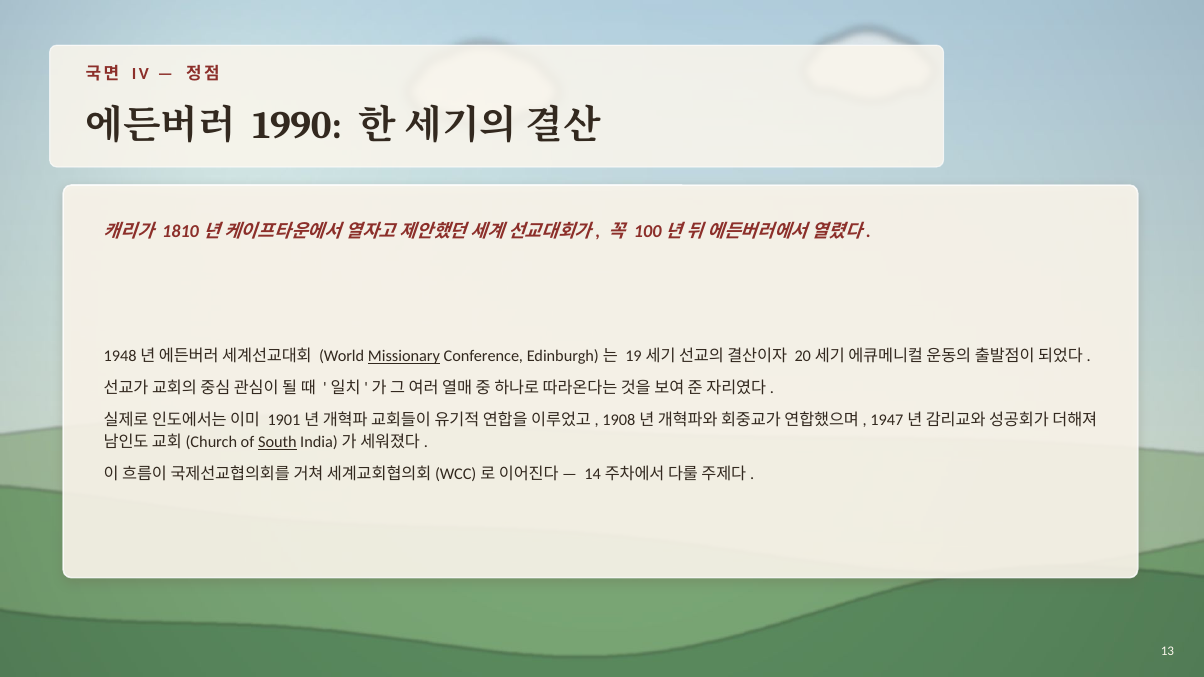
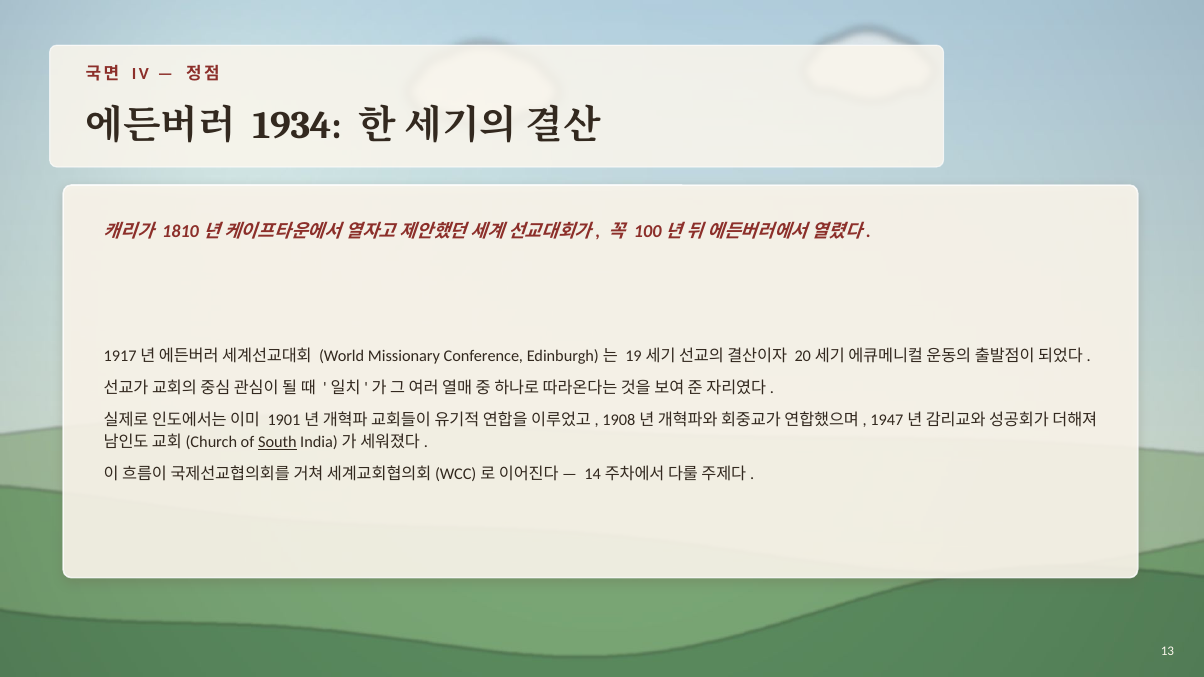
1990: 1990 -> 1934 (297, 126)
1948: 1948 -> 1917 (120, 357)
Missionary underline: present -> none (404, 357)
